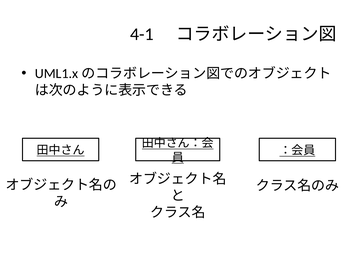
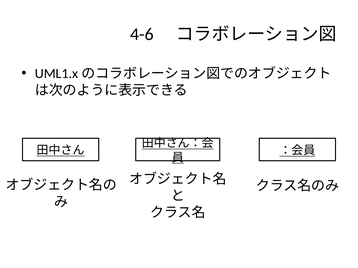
4-1: 4-1 -> 4-6 (142, 34)
